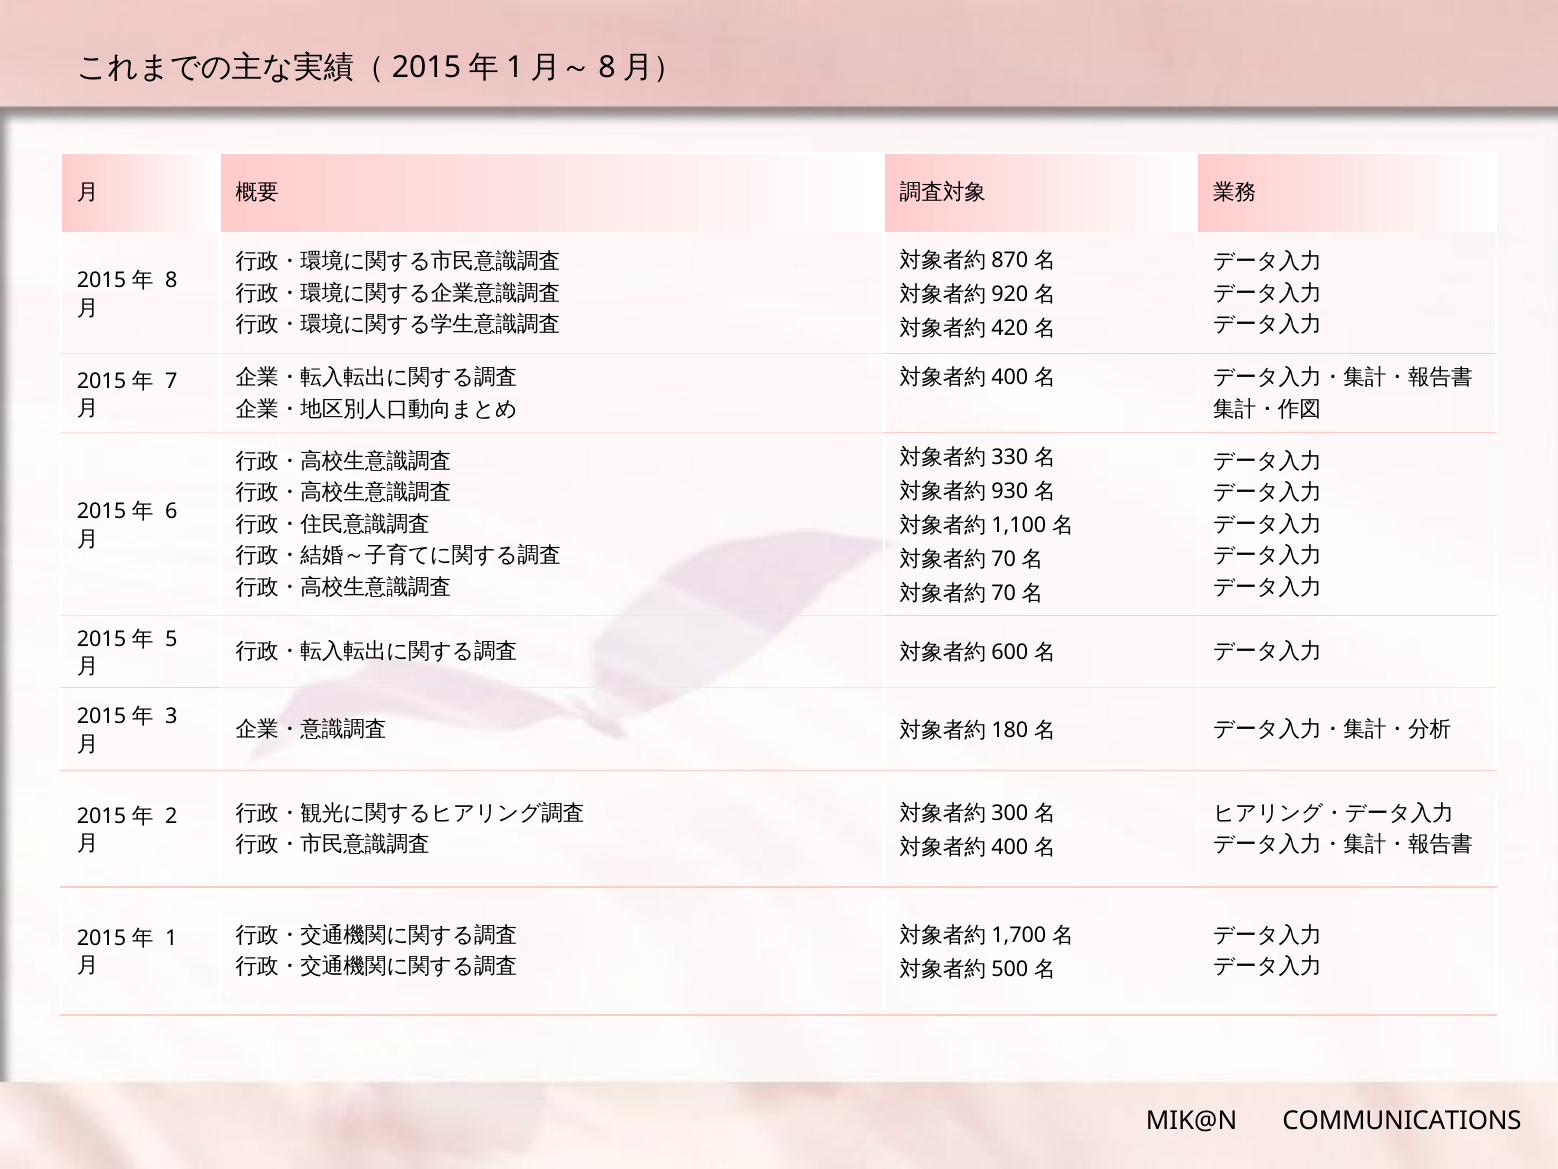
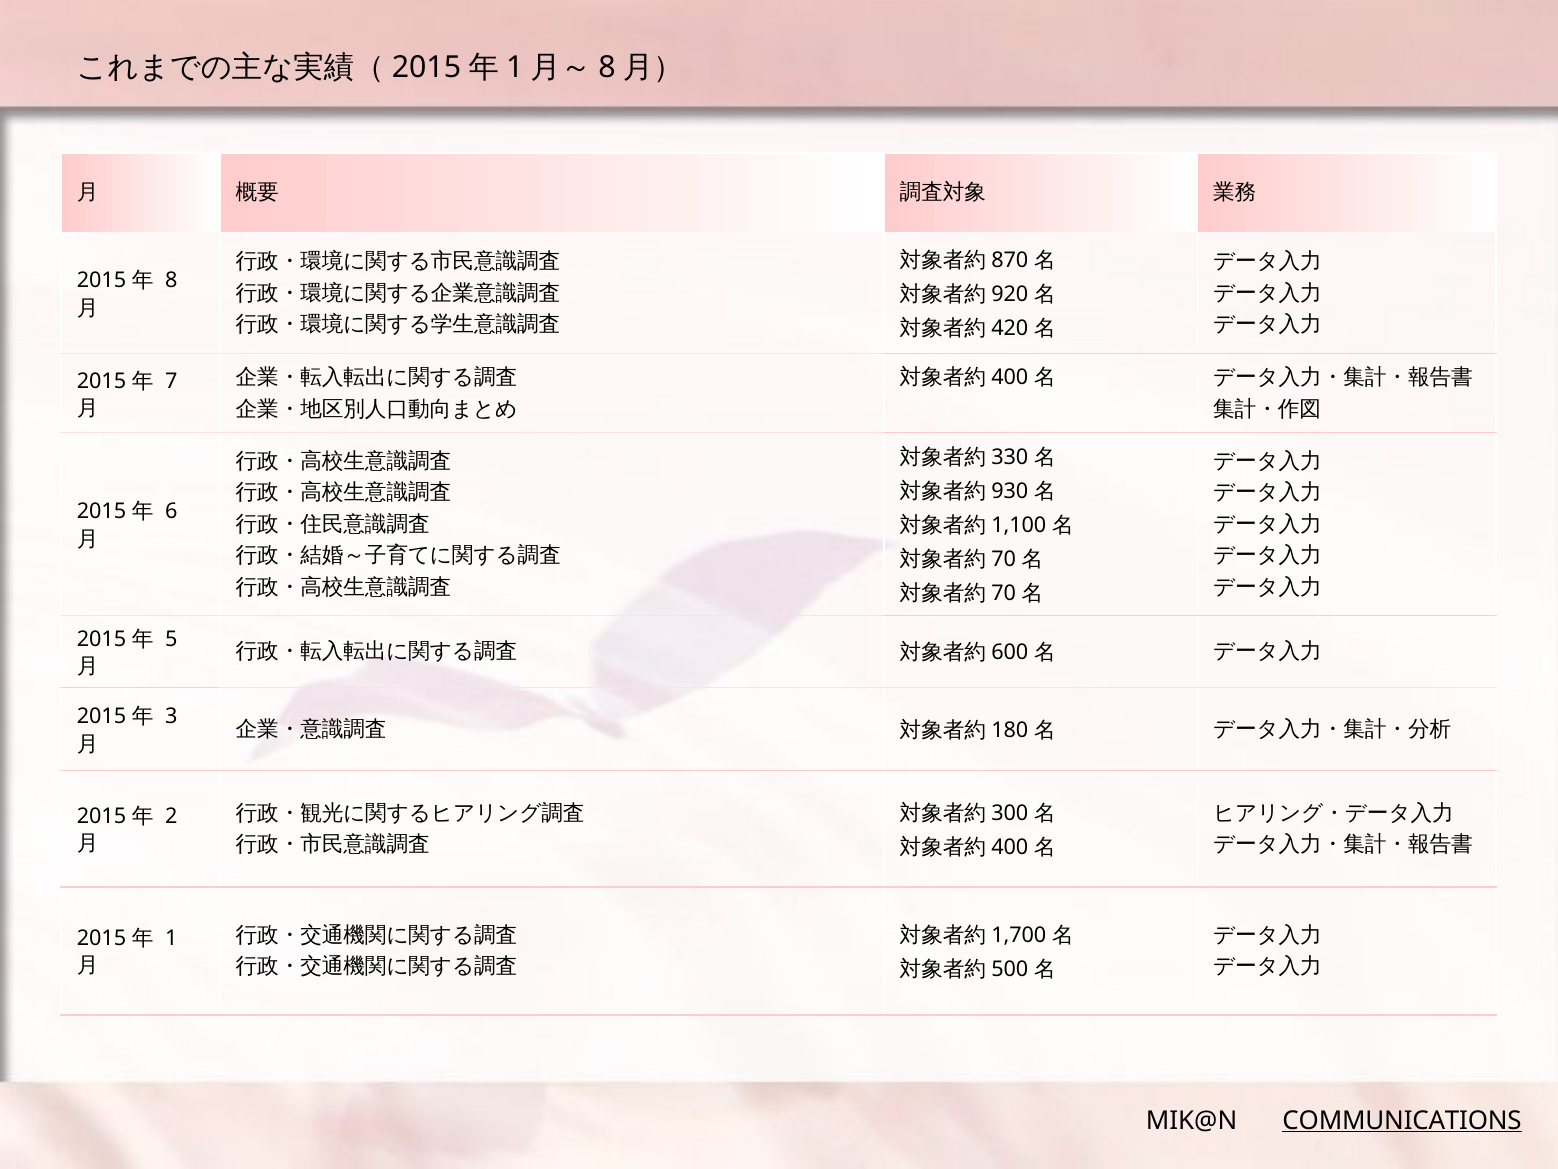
COMMUNICATIONS underline: none -> present (1402, 1120)
